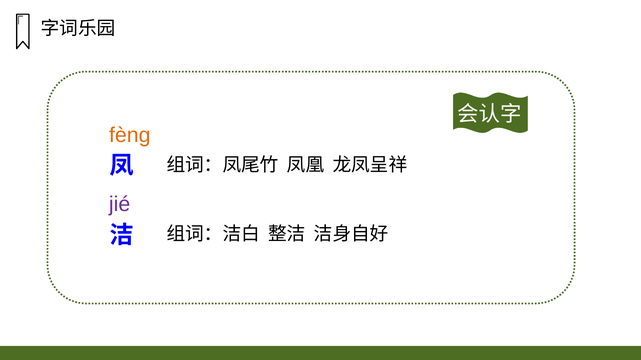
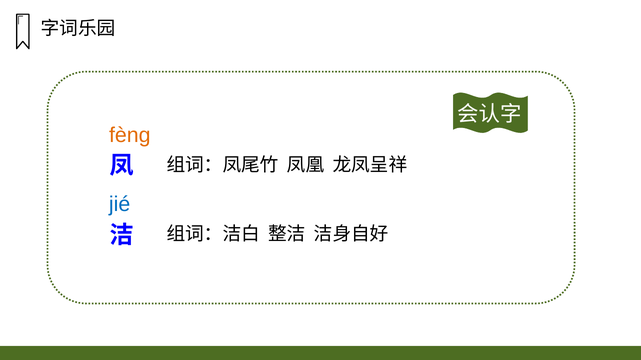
jié colour: purple -> blue (120, 205)
